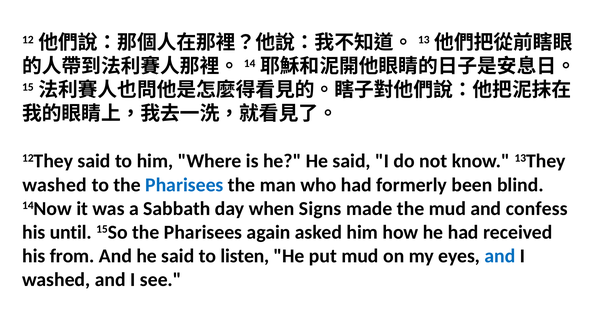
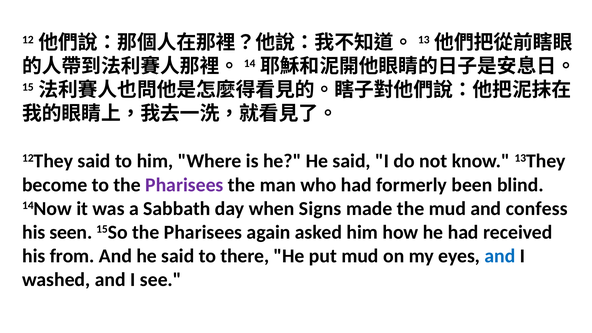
washed: washed -> become (55, 185)
Pharisees colour: blue -> purple (184, 185)
until: until -> seen (71, 232)
listen: listen -> there (245, 256)
